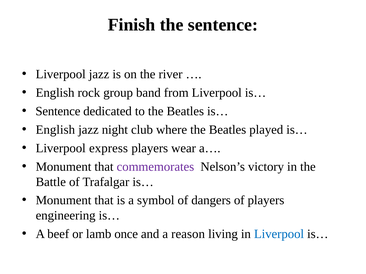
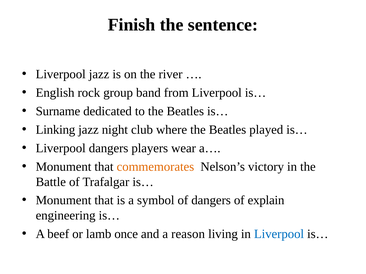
Sentence: Sentence -> Surname (58, 111)
English: English -> Linking (55, 130)
Liverpool express: express -> dangers (109, 148)
commemorates colour: purple -> orange (155, 167)
of players: players -> explain (266, 201)
